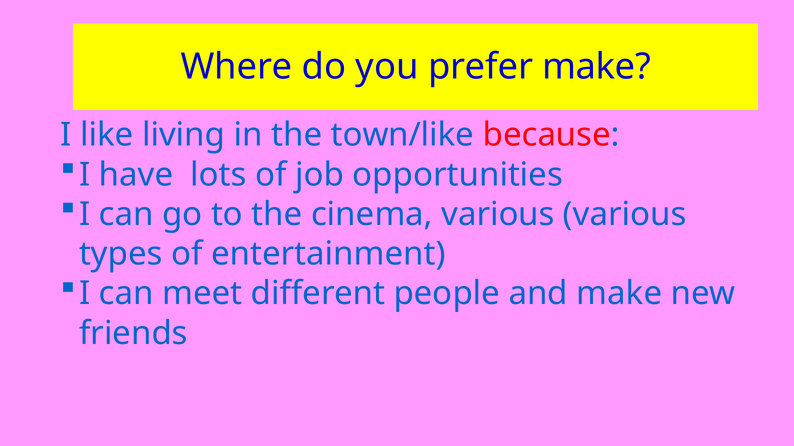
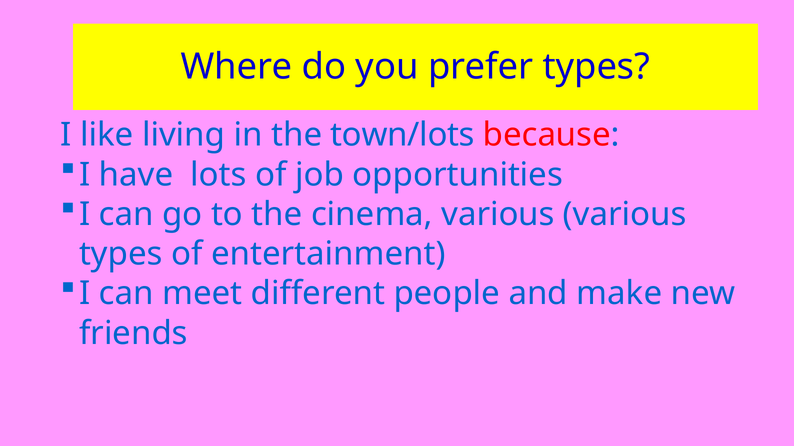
prefer make: make -> types (596, 67)
town/like: town/like -> town/lots (403, 135)
